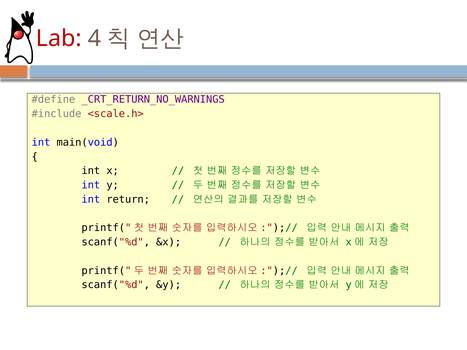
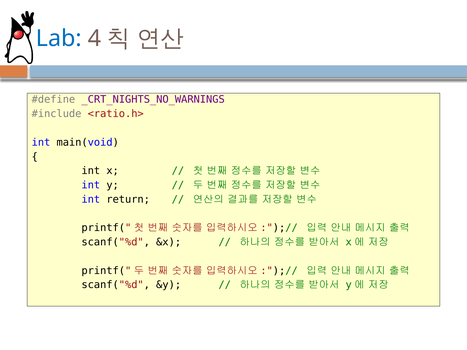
Lab colour: red -> blue (59, 39)
_CRT_RETURN_NO_WARNINGS: _CRT_RETURN_NO_WARNINGS -> _CRT_NIGHTS_NO_WARNINGS (153, 100)
<scale.h>: <scale.h> -> <ratio.h> (116, 114)
